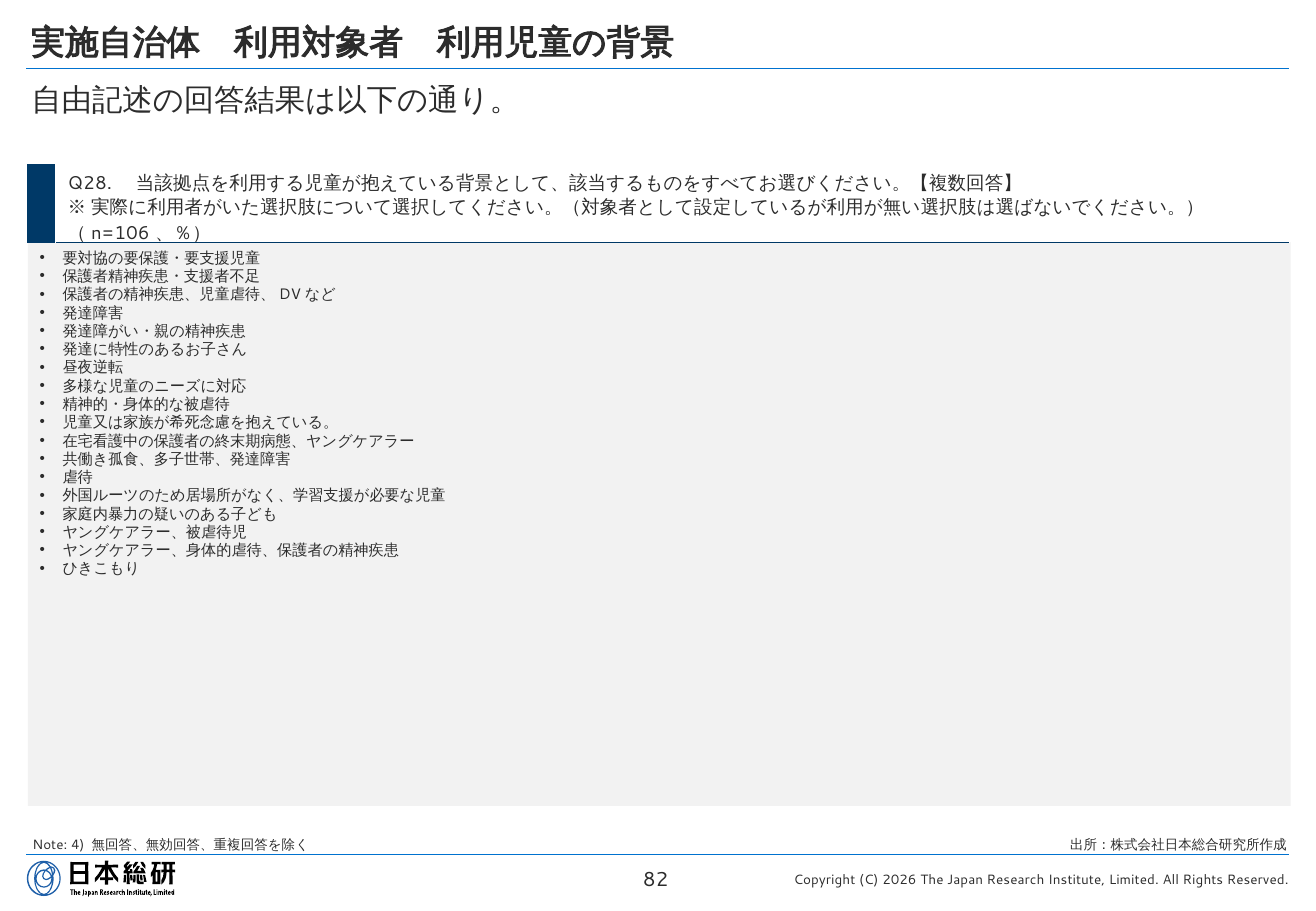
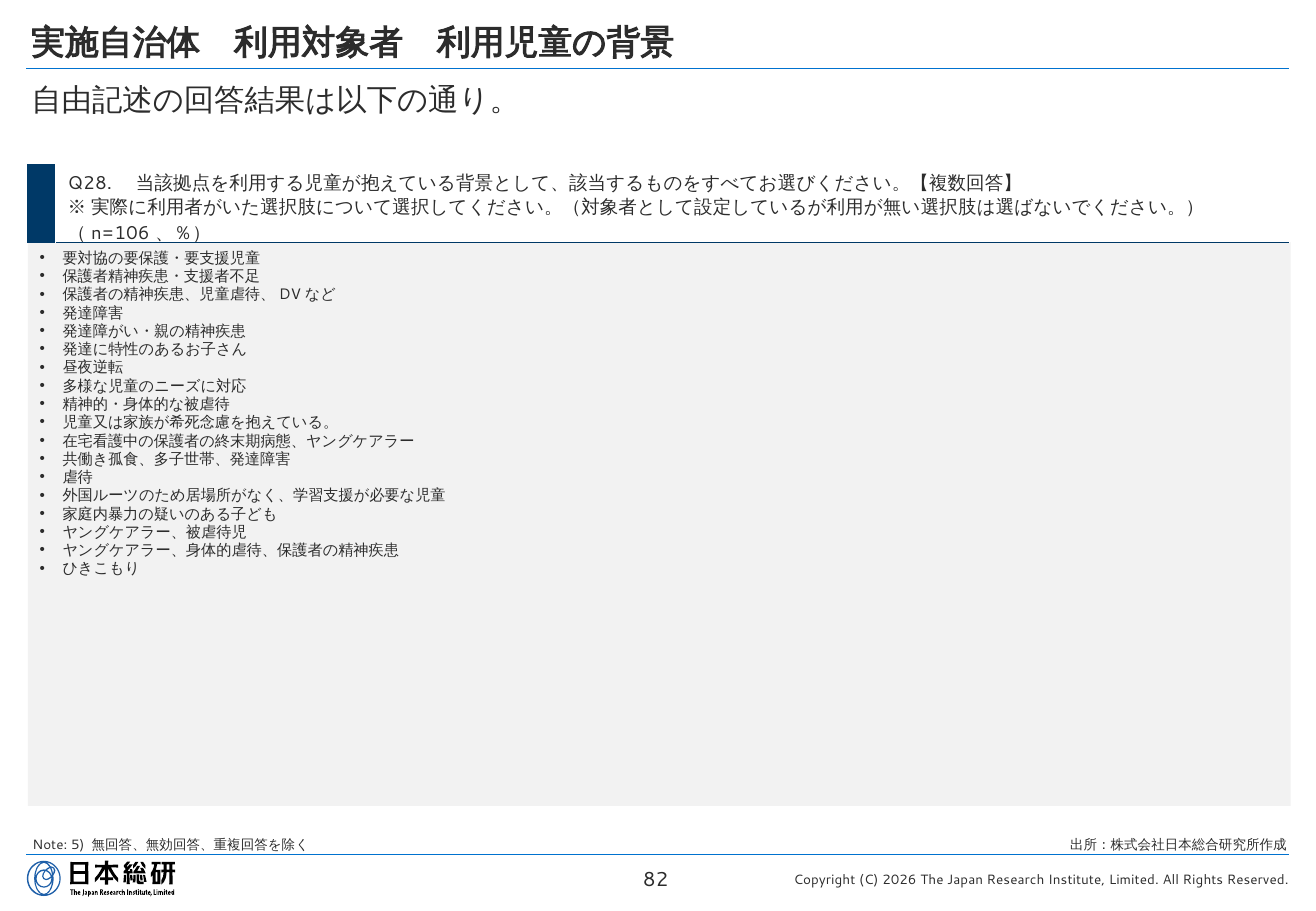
4: 4 -> 5 (78, 845)
